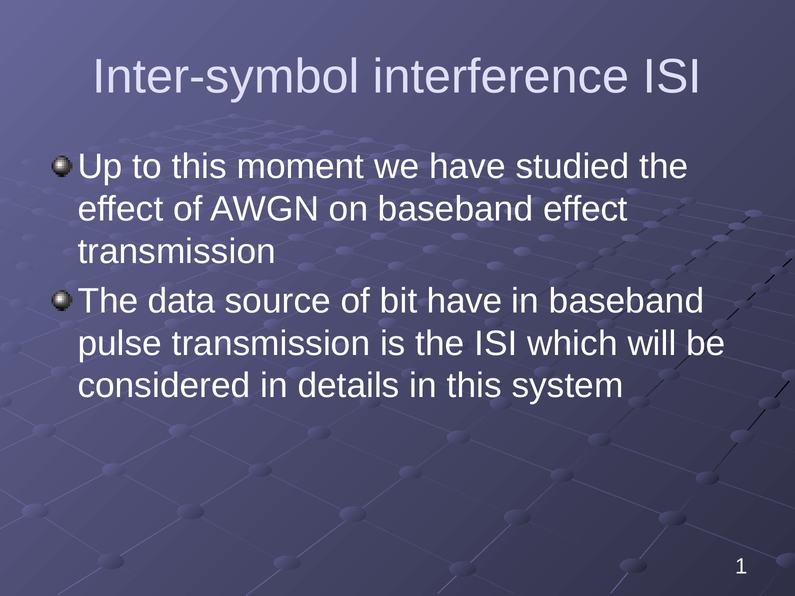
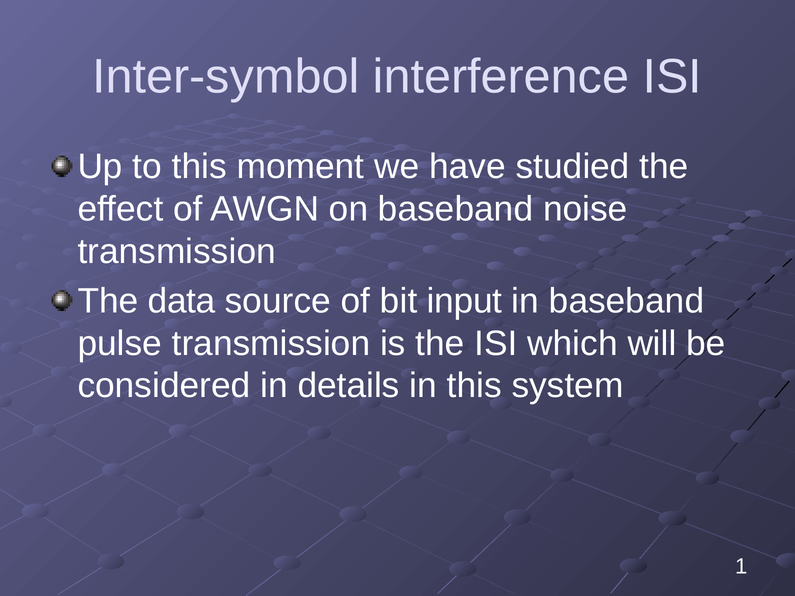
baseband effect: effect -> noise (585, 209)
bit have: have -> input (465, 301)
